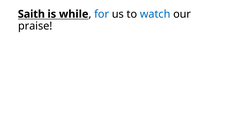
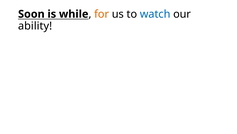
Saith: Saith -> Soon (31, 14)
for colour: blue -> orange (102, 14)
praise: praise -> ability (35, 26)
